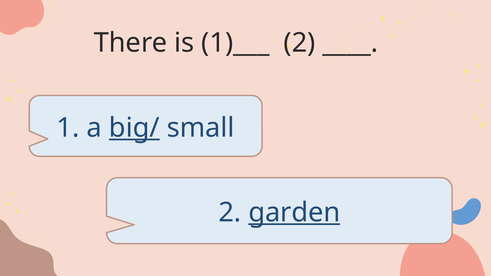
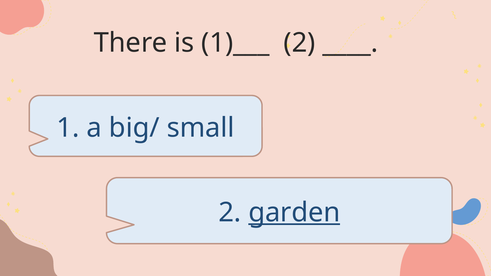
big/ underline: present -> none (134, 128)
